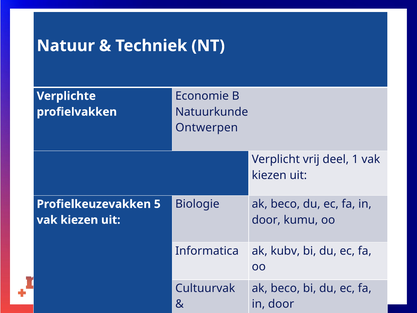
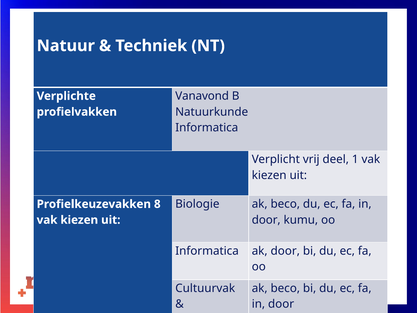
Economie: Economie -> Vanavond (202, 96)
Ontwerpen: Ontwerpen -> Informatica (207, 128)
5: 5 -> 8 (157, 204)
ak kubv: kubv -> door (285, 251)
